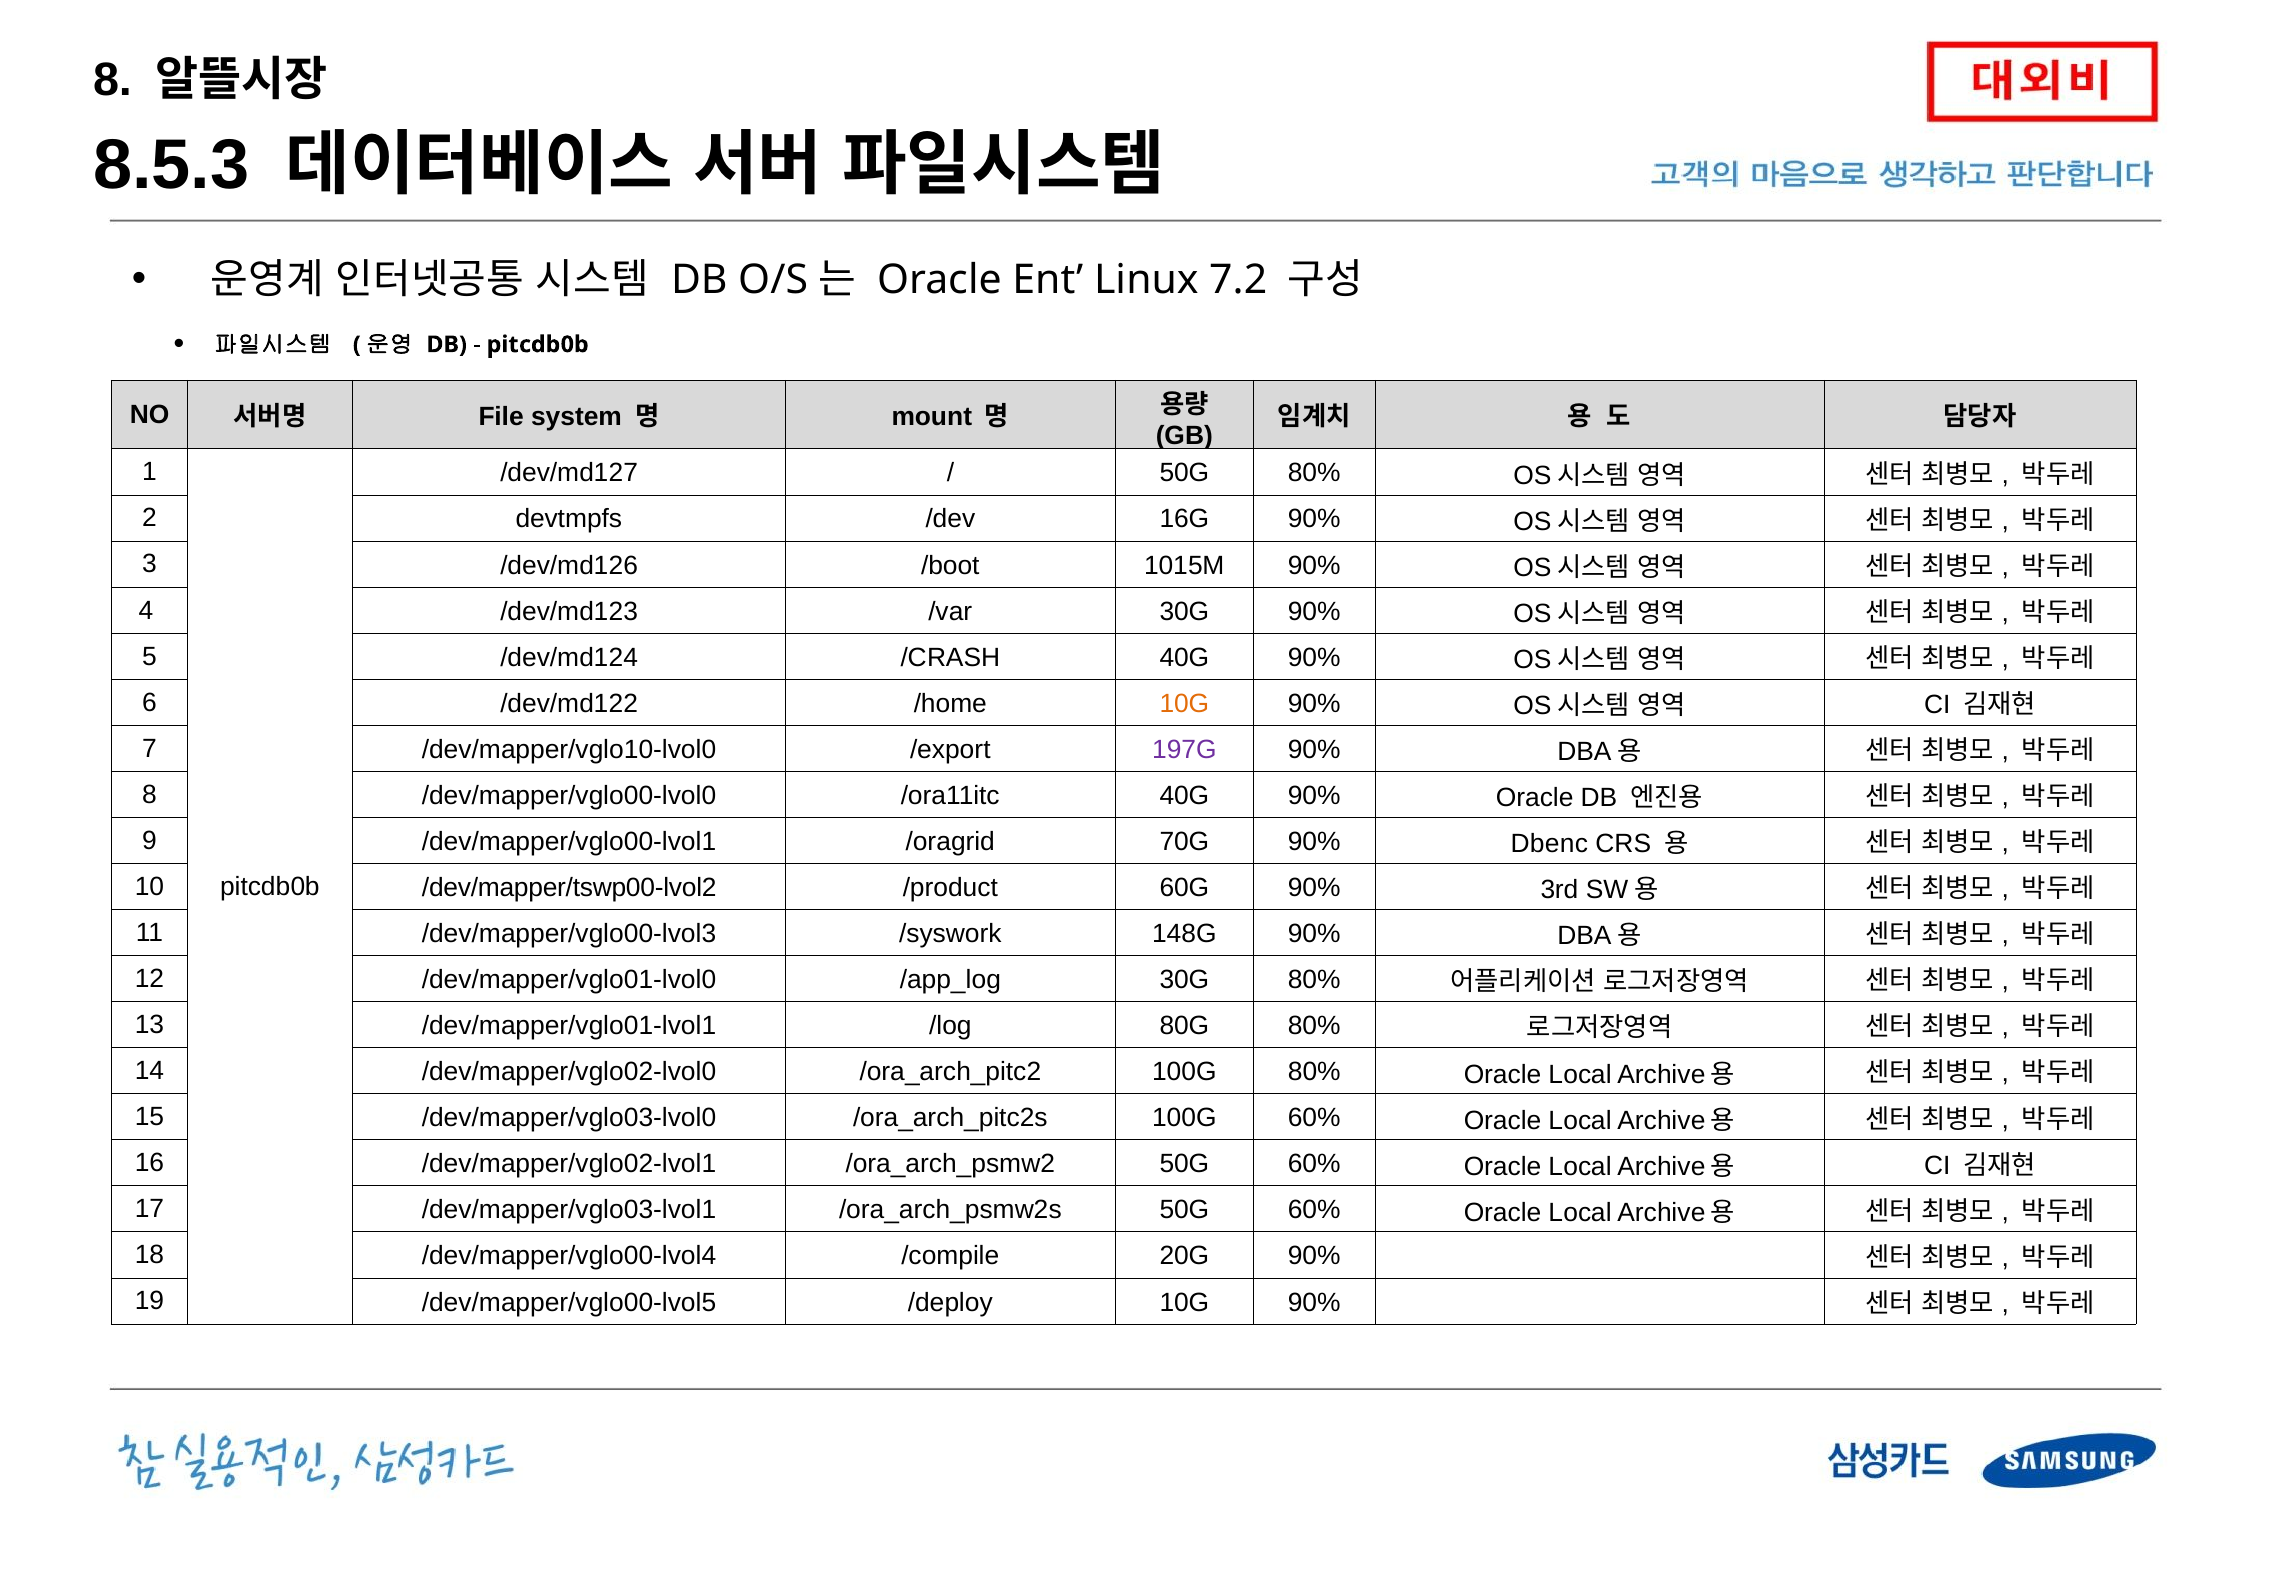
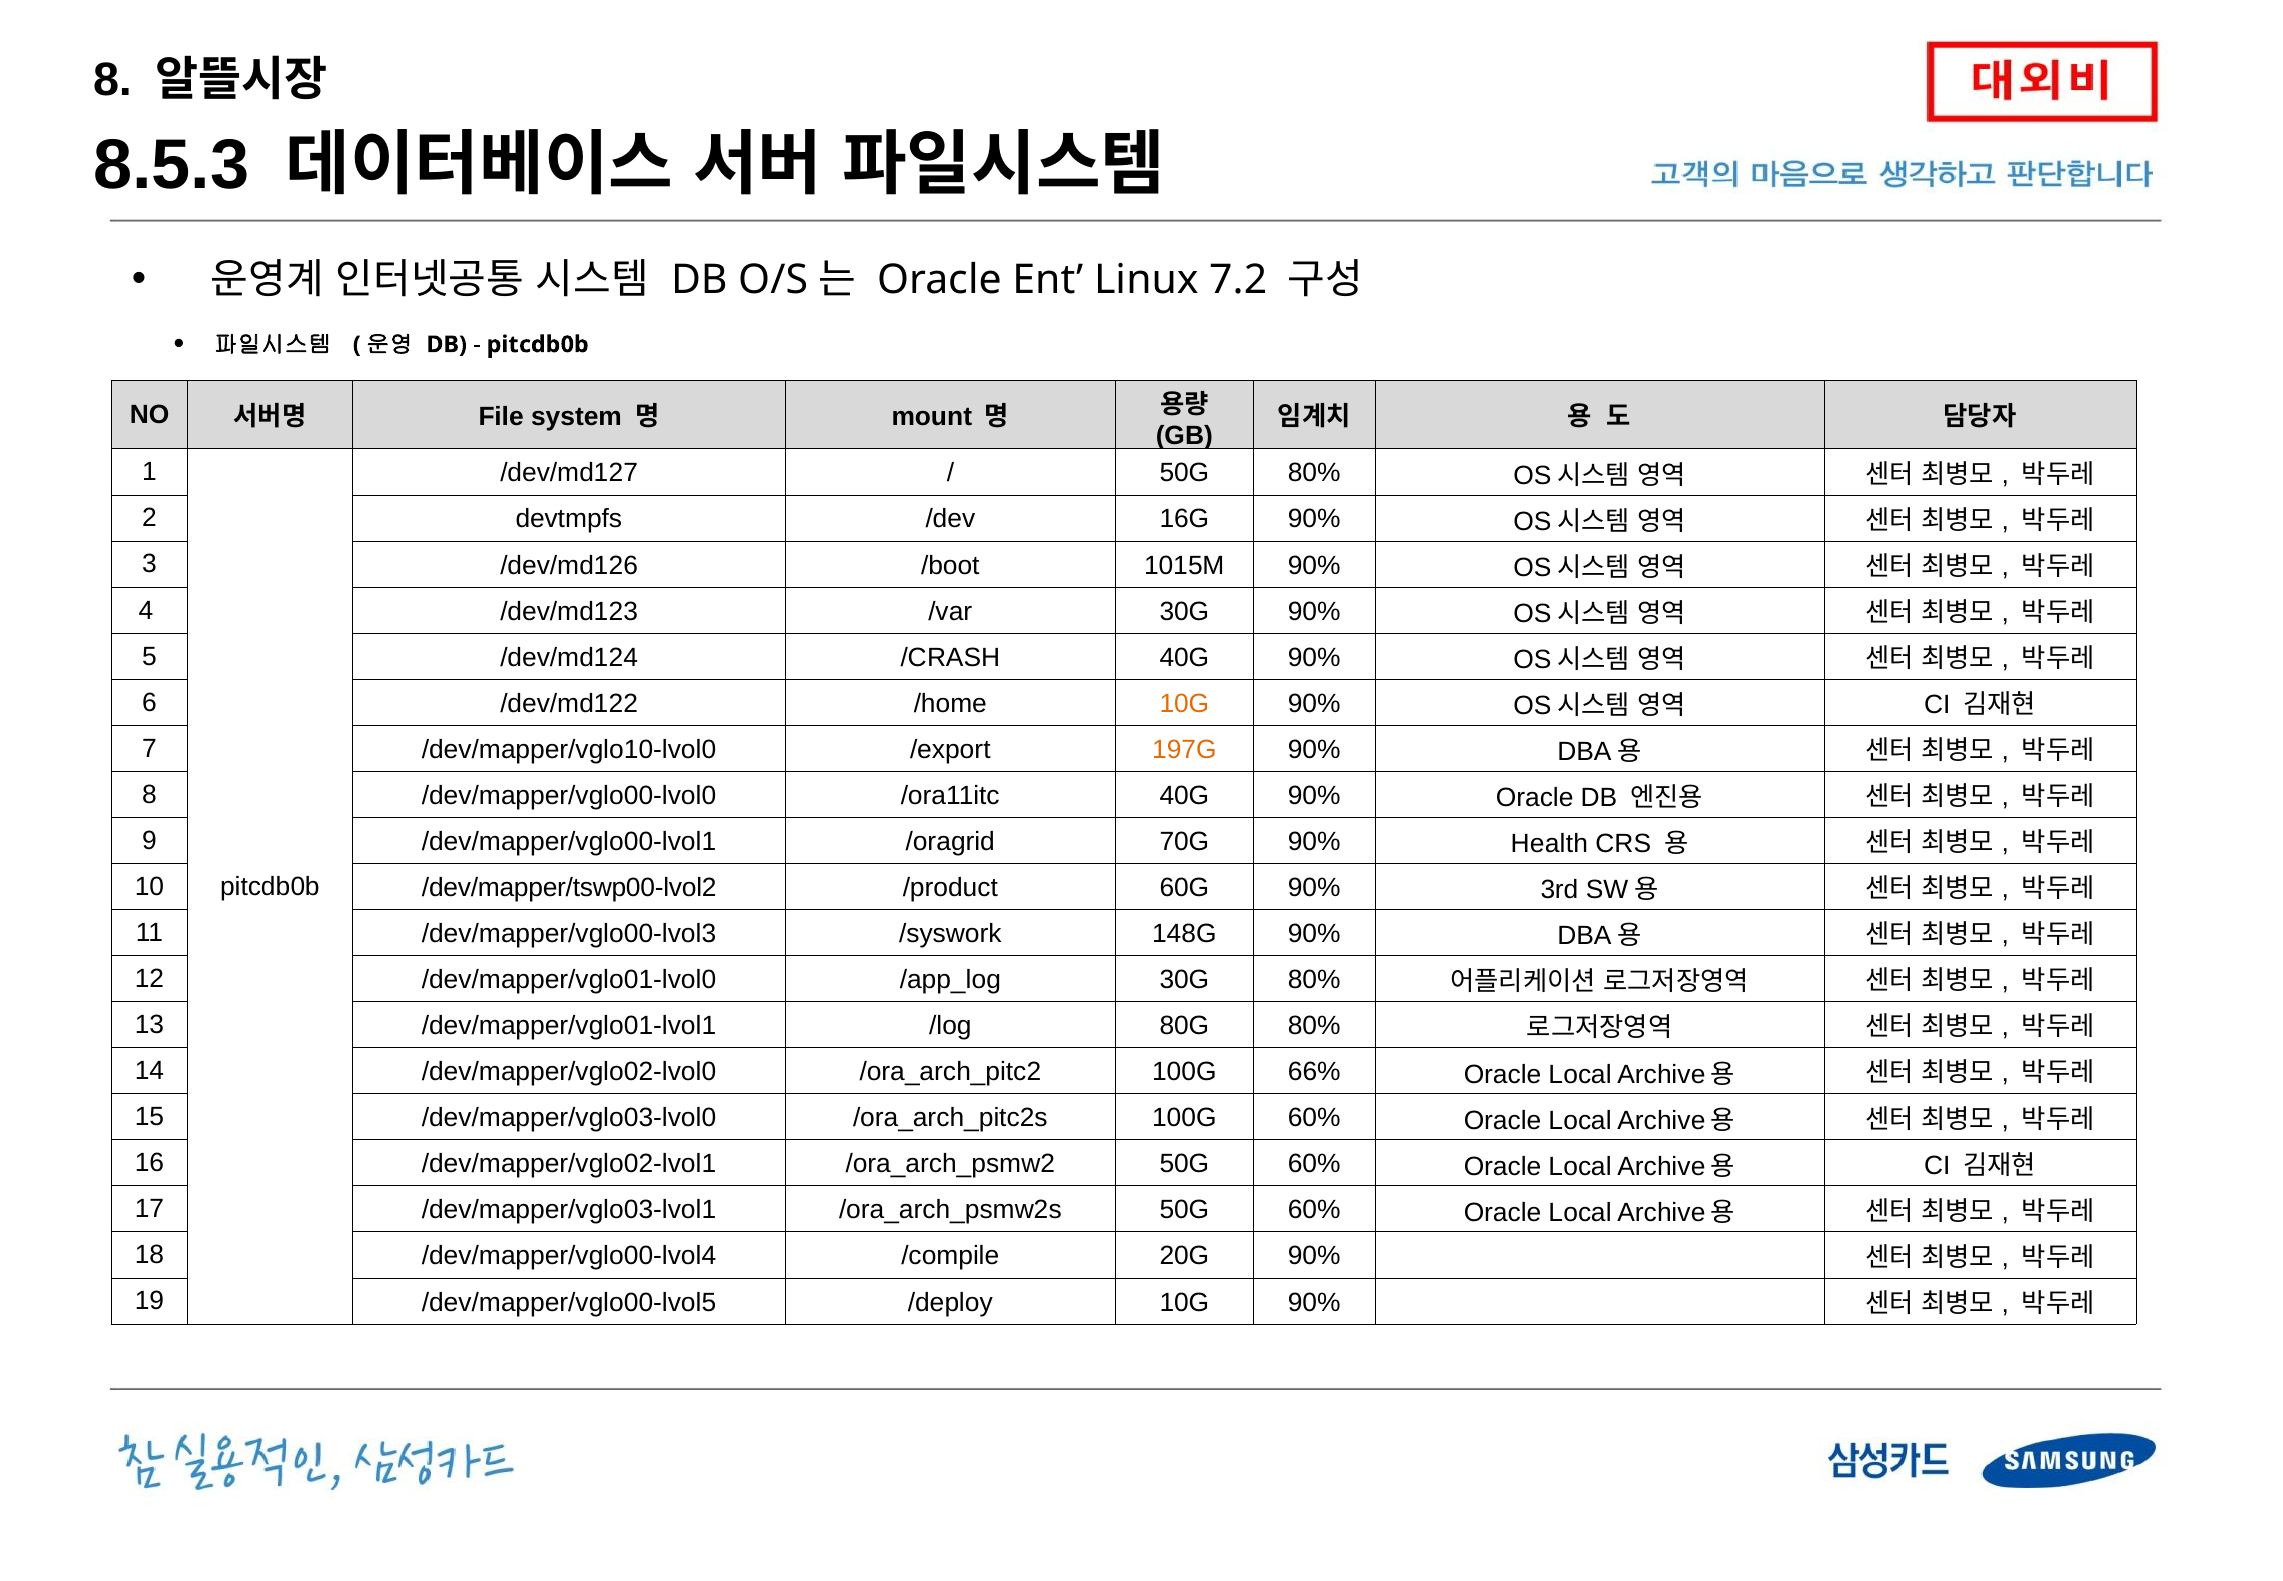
197G colour: purple -> orange (1184, 749)
Dbenc: Dbenc -> Health (1549, 844)
100G 80%: 80% -> 66% (1314, 1072)
